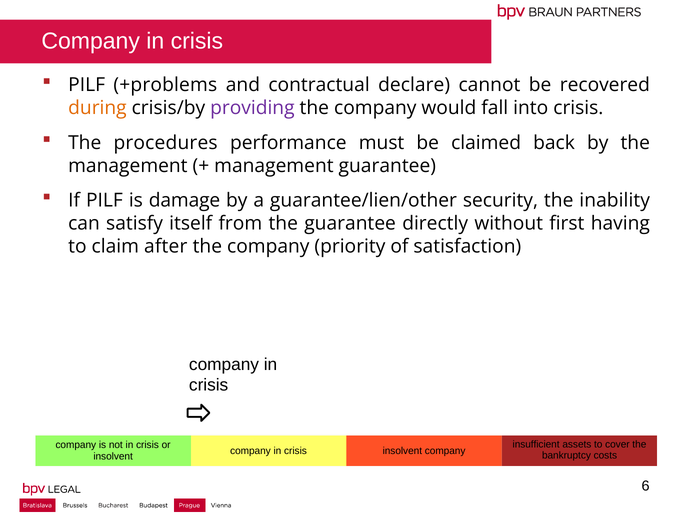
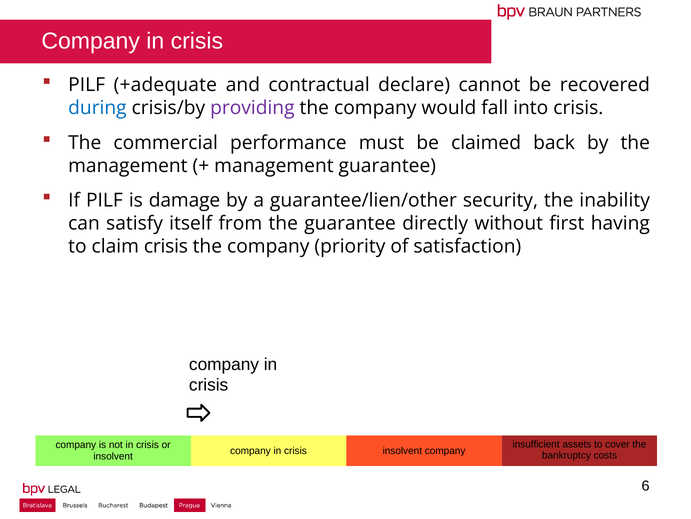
+problems: +problems -> +adequate (165, 85)
during colour: orange -> blue (97, 108)
procedures: procedures -> commercial (166, 143)
claim after: after -> crisis (166, 246)
